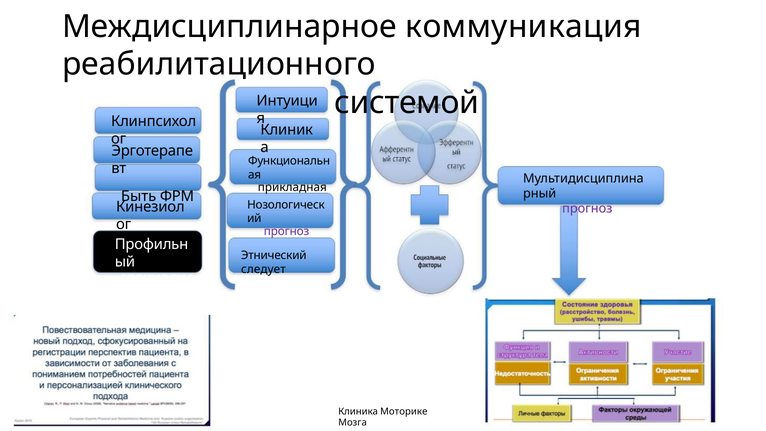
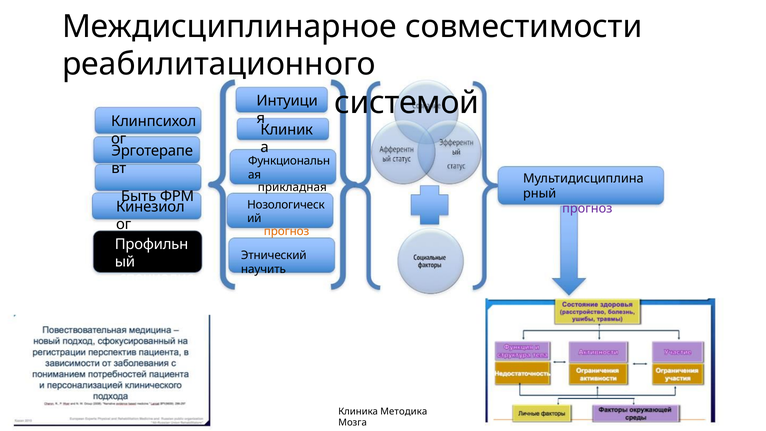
коммуникация: коммуникация -> совместимости (524, 27)
прогноз colour: purple -> orange (287, 231)
следует: следует -> научить (263, 269)
Моторике: Моторике -> Методика (404, 411)
